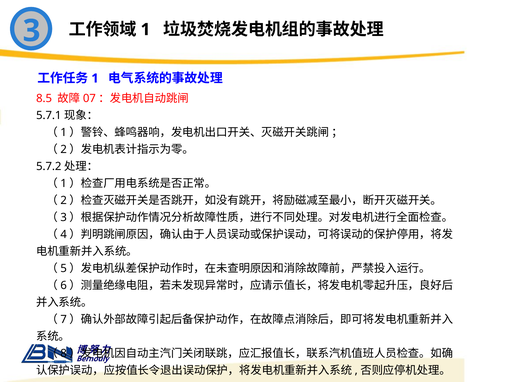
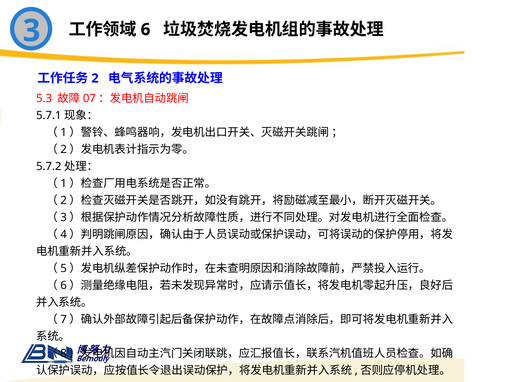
1: 1 -> 6 (145, 29)
1: 1 -> 2 (95, 78)
8.5: 8.5 -> 5.3 (44, 99)
